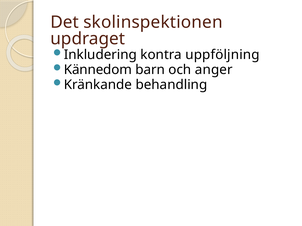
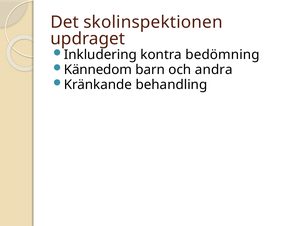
uppföljning: uppföljning -> bedömning (222, 55)
anger: anger -> andra (214, 70)
